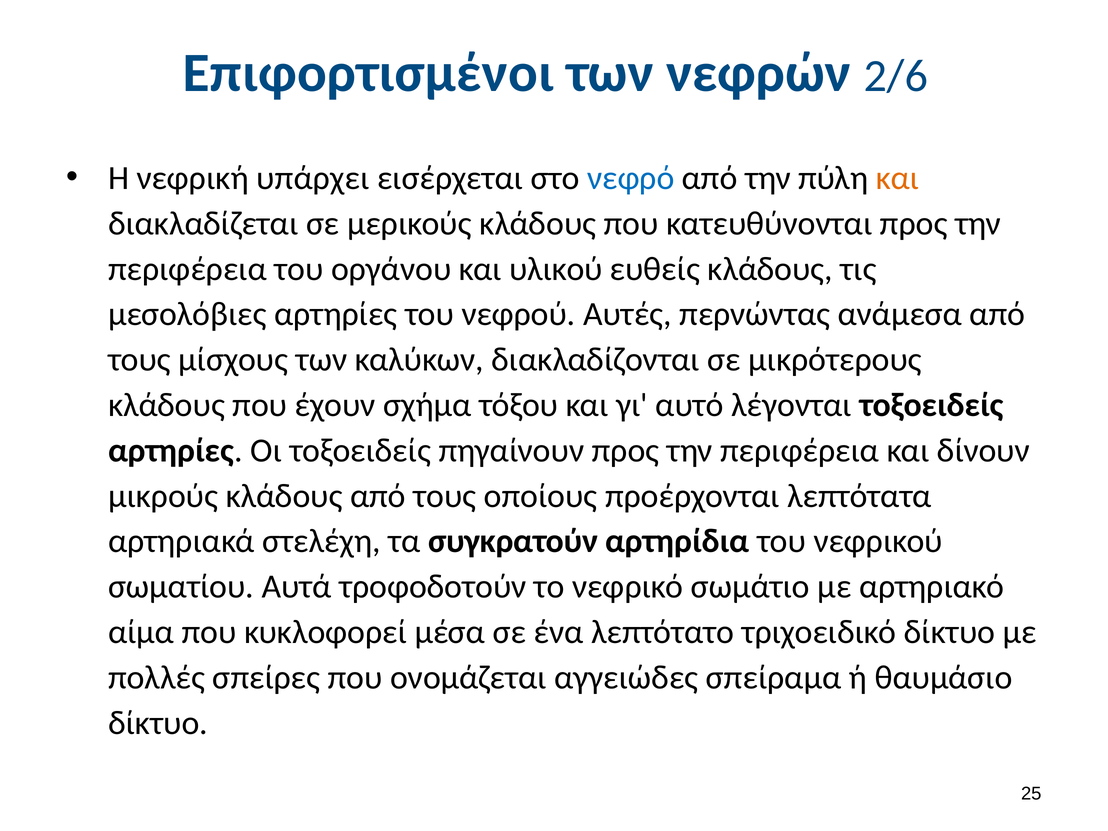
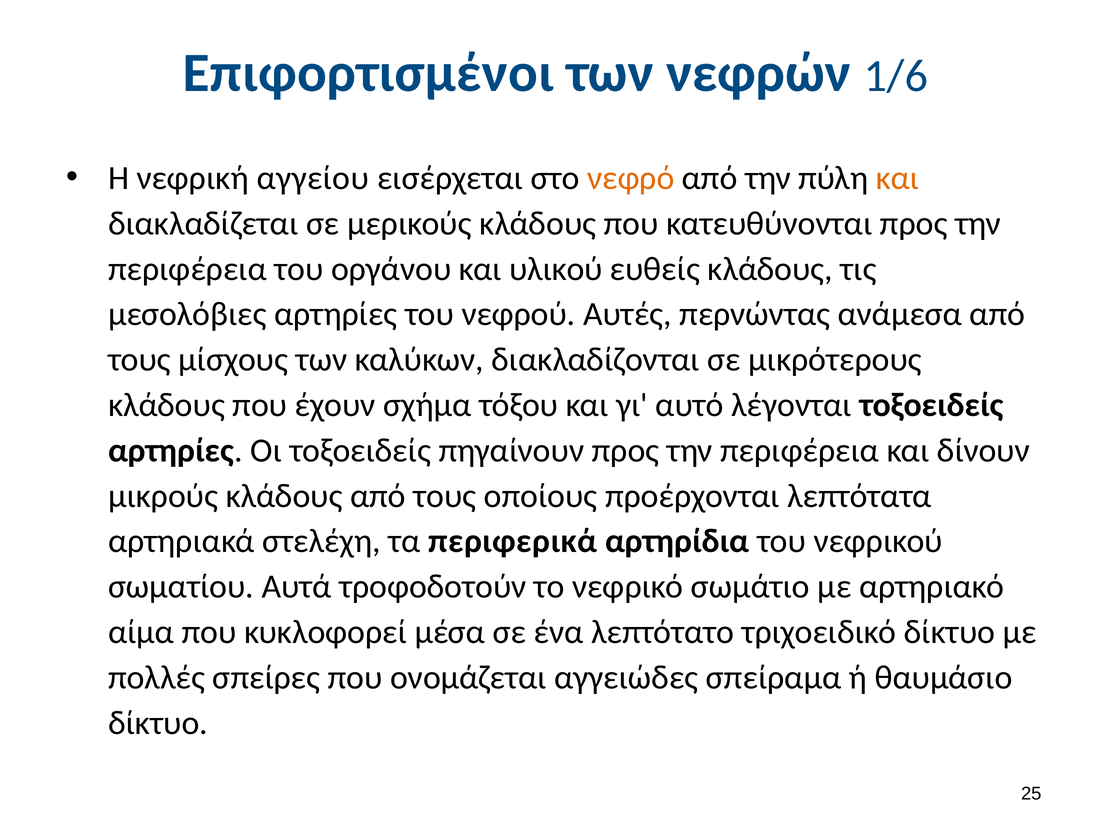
2/6: 2/6 -> 1/6 (896, 76)
υπάρχει: υπάρχει -> αγγείου (313, 178)
νεφρό colour: blue -> orange (631, 178)
συγκρατούν: συγκρατούν -> περιφερικά (513, 541)
